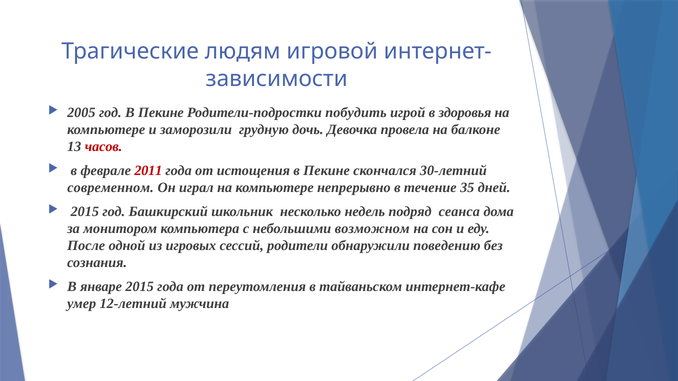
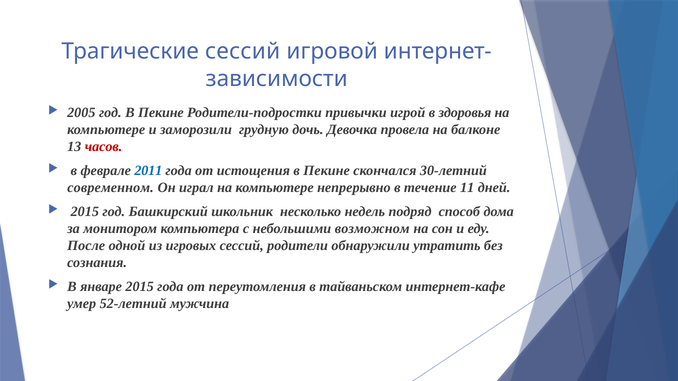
Трагические людям: людям -> сессий (243, 52)
побудить: побудить -> привычки (356, 113)
2011 colour: red -> blue (148, 171)
35: 35 -> 11 (467, 188)
сеанса: сеанса -> способ (459, 212)
поведению: поведению -> утратить (447, 246)
12-летний: 12-летний -> 52-летний (133, 304)
